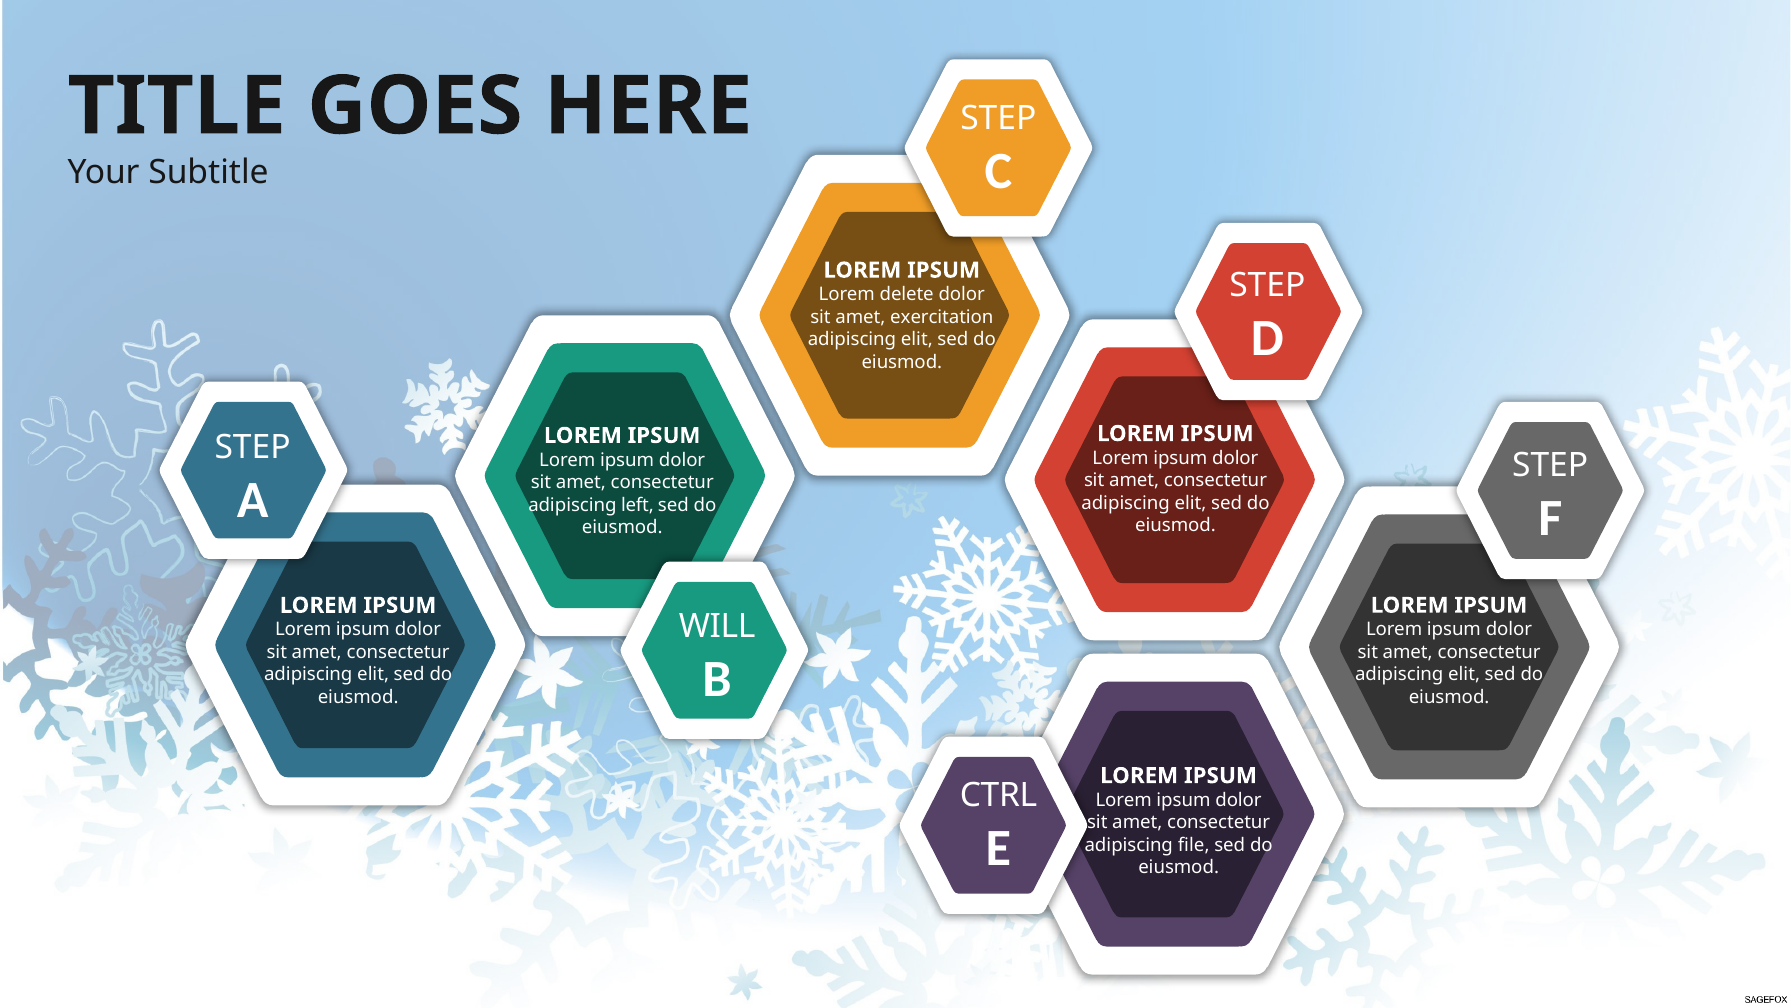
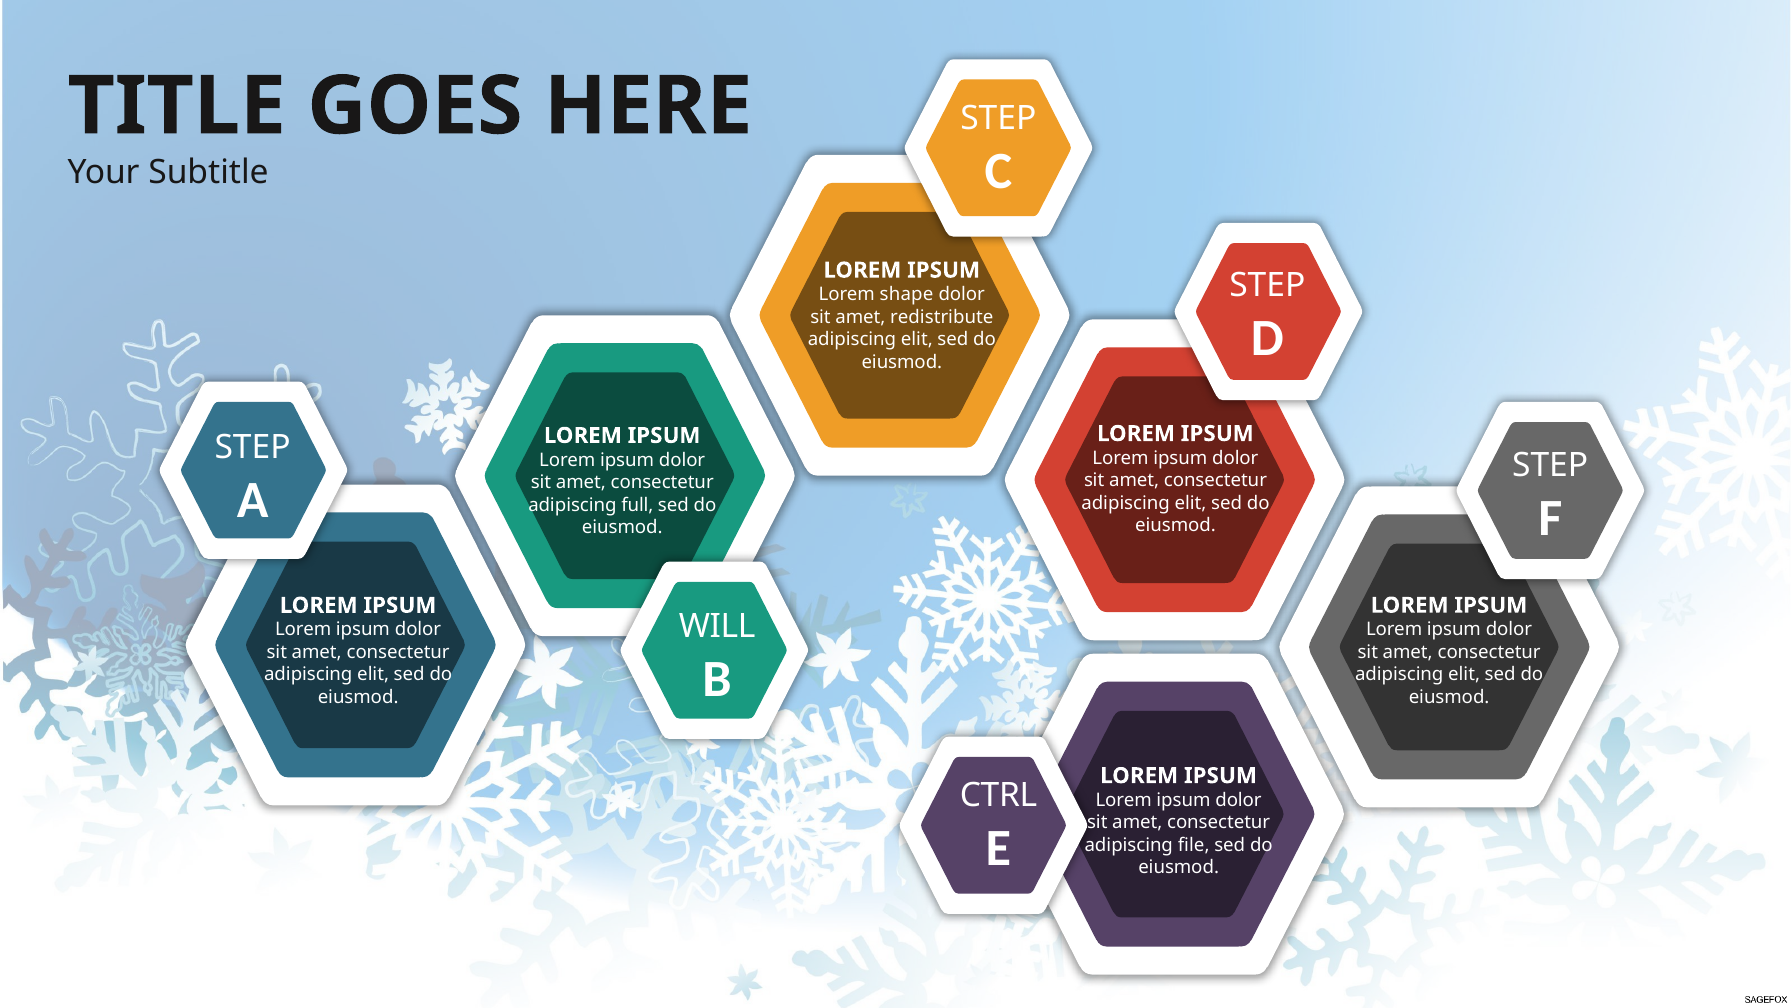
delete: delete -> shape (907, 294)
exercitation: exercitation -> redistribute (942, 317)
left: left -> full (637, 505)
